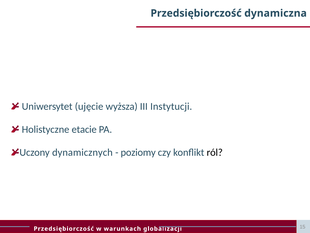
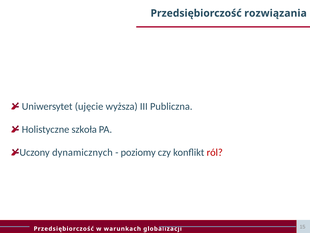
dynamiczna: dynamiczna -> rozwiązania (276, 13)
Instytucji: Instytucji -> Publiczna (171, 106)
etacie: etacie -> szkoła (84, 129)
ról colour: black -> red (215, 152)
